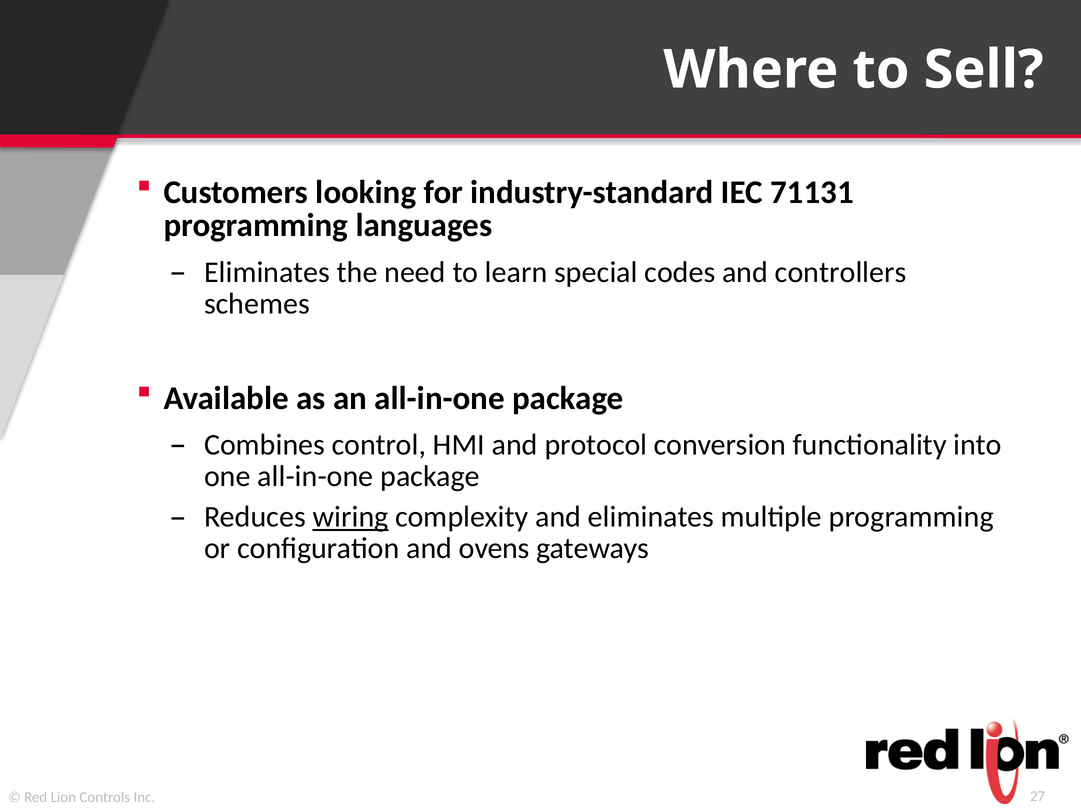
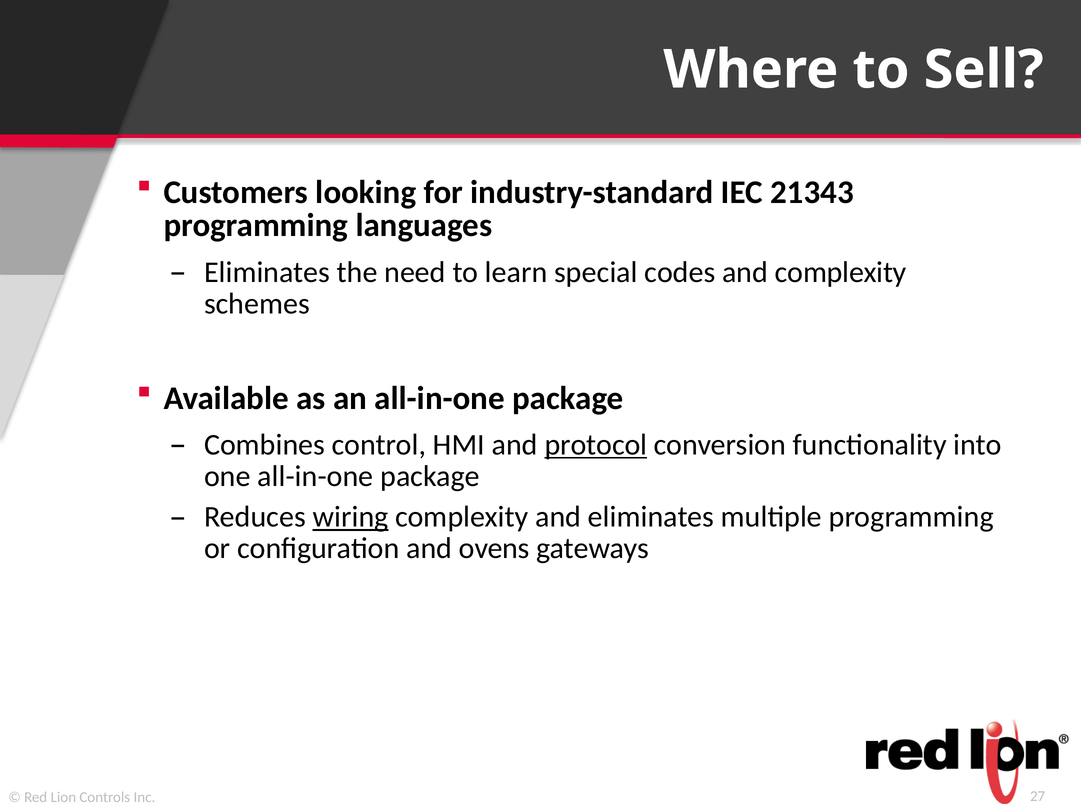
71131: 71131 -> 21343 (812, 192)
and controllers: controllers -> complexity (841, 272)
protocol underline: none -> present (596, 445)
